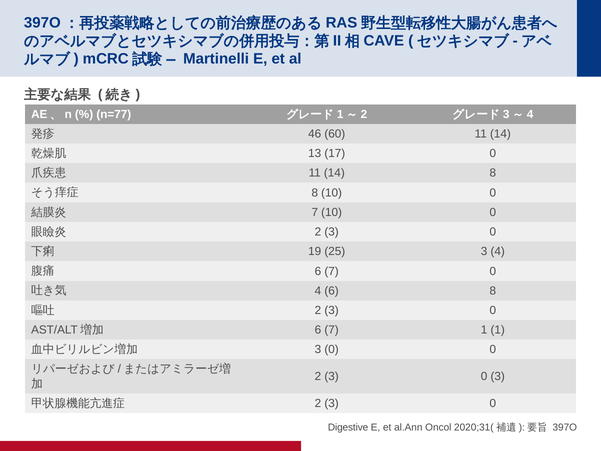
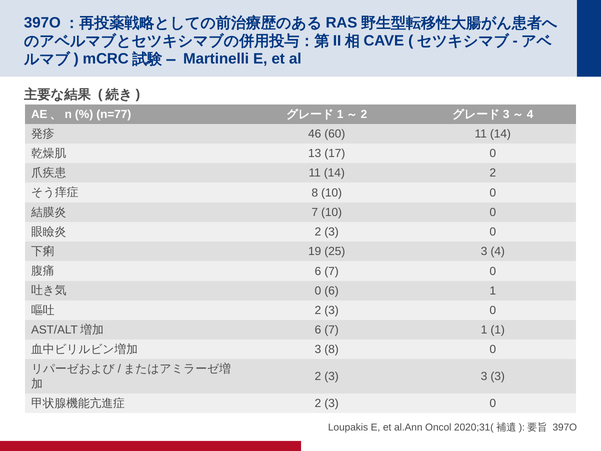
14 8: 8 -> 2 (493, 173)
4: 4 -> 0 (318, 291)
6 8: 8 -> 1 (493, 291)
0: 0 -> 8 (332, 349)
0: 0 -> 3 (484, 376)
Digestive: Digestive -> Loupakis (348, 427)
